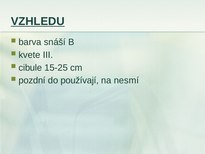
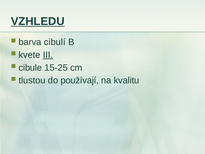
snáší: snáší -> cibulí (55, 42)
III underline: none -> present (48, 55)
pozdní: pozdní -> tlustou (32, 80)
nesmí: nesmí -> kvalitu (127, 80)
